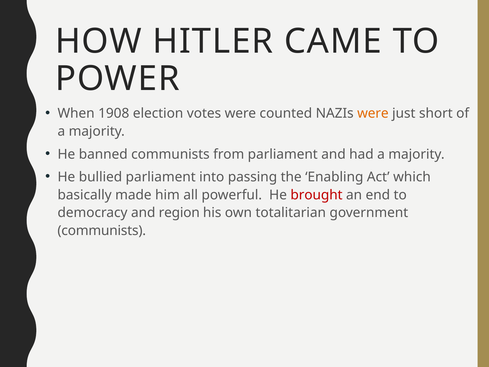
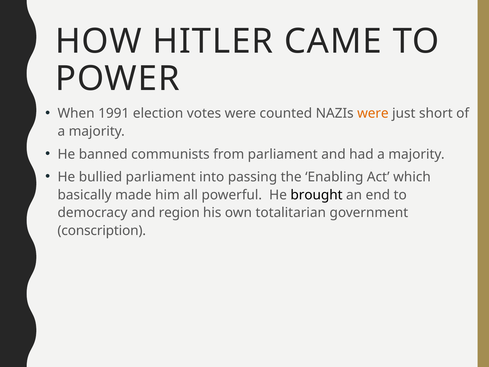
1908: 1908 -> 1991 (114, 113)
brought colour: red -> black (316, 195)
communists: communists -> conscription (102, 231)
